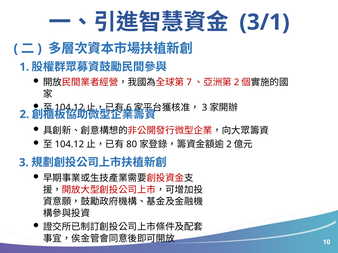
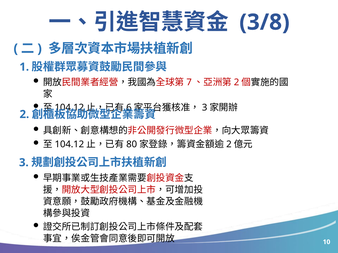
3/1: 3/1 -> 3/8 (264, 22)
